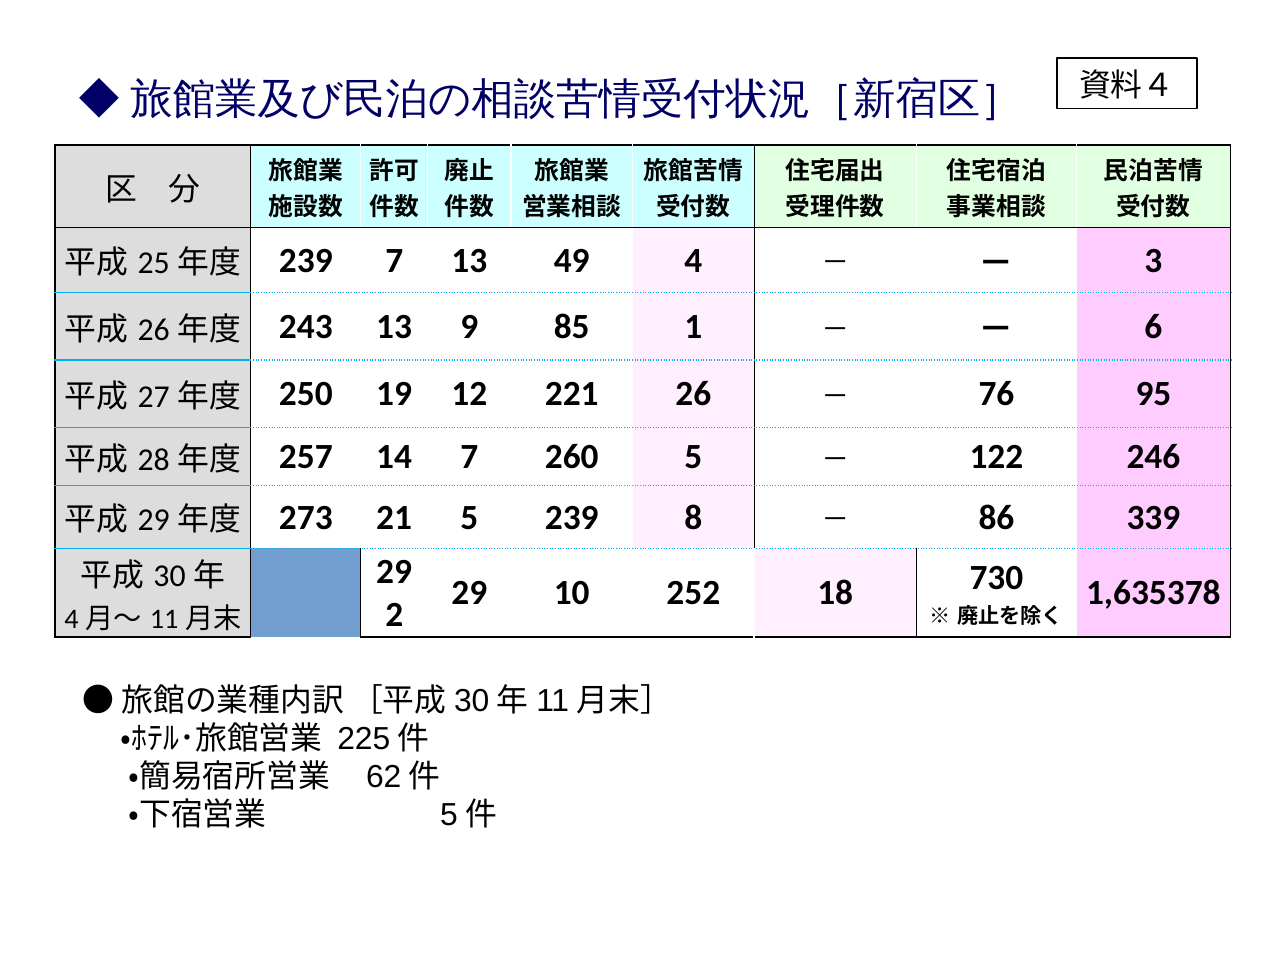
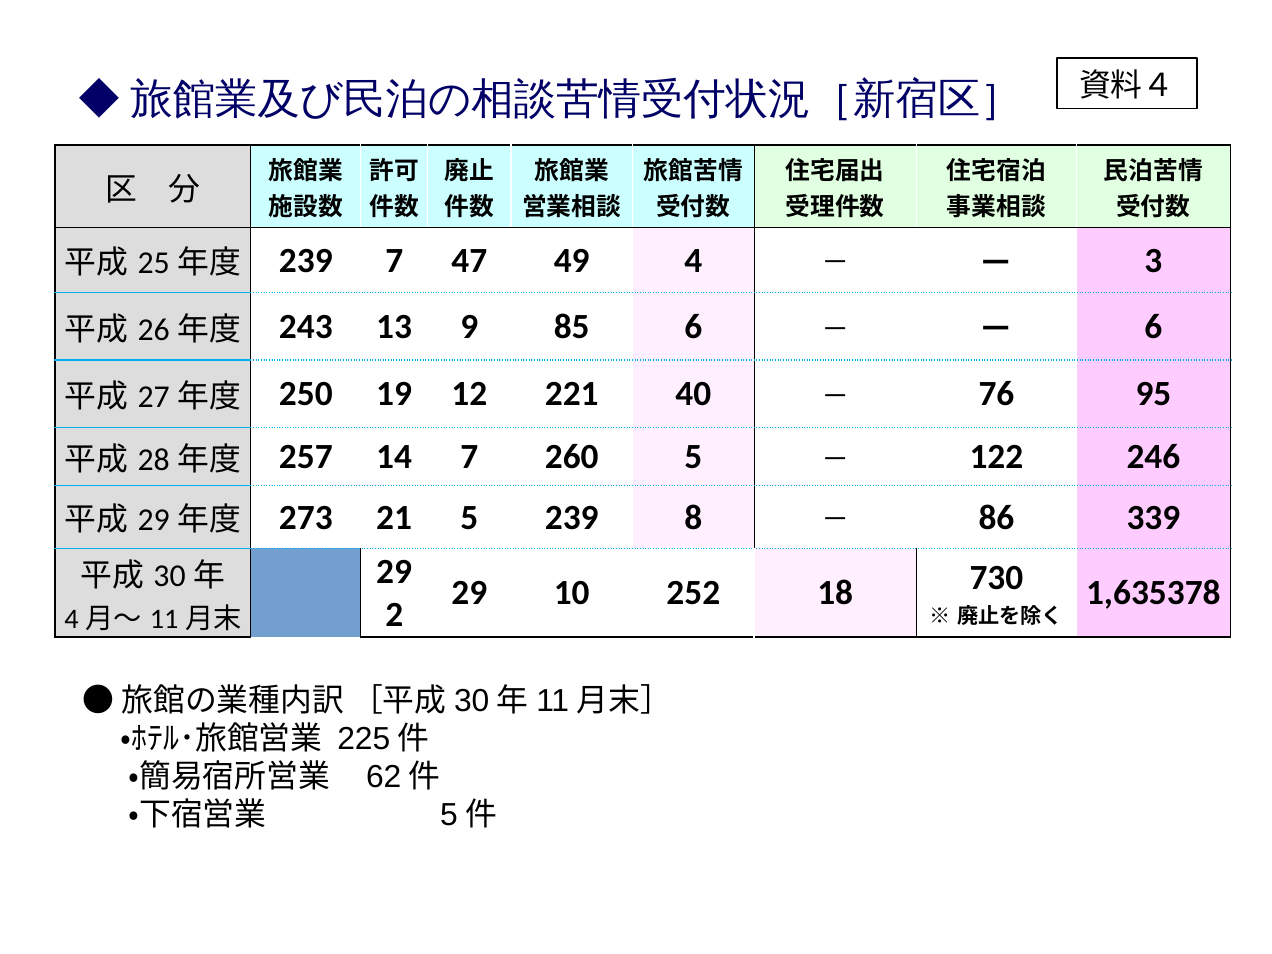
7 13: 13 -> 47 (469, 260)
85 1: 1 -> 6 (693, 327)
26: 26 -> 40 (693, 394)
